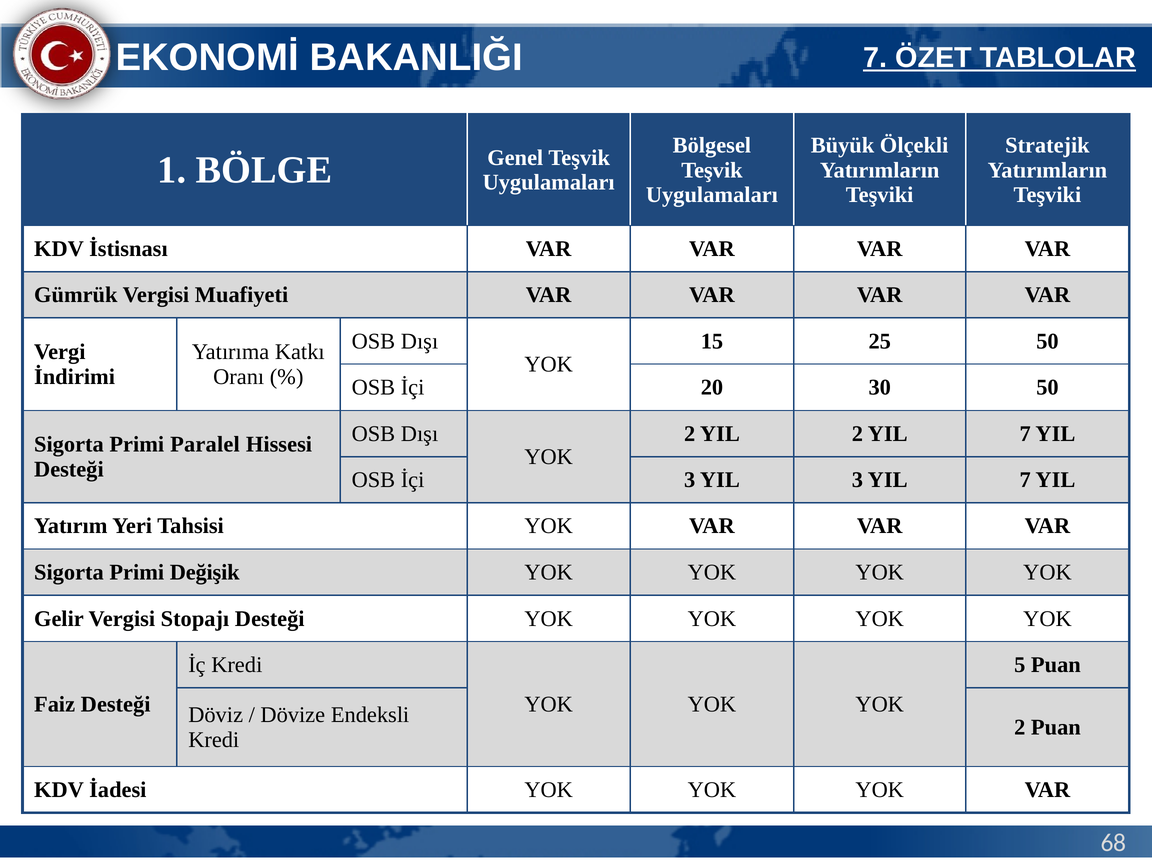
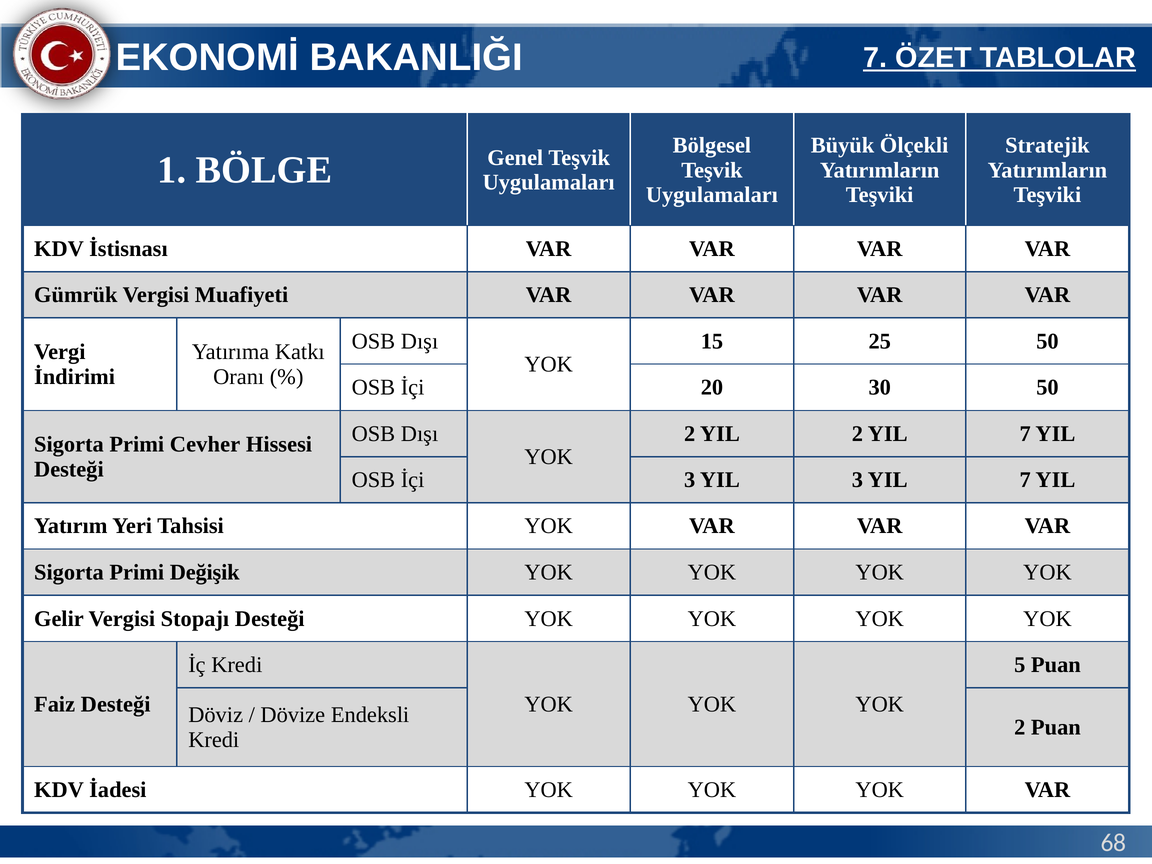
Paralel: Paralel -> Cevher (205, 444)
